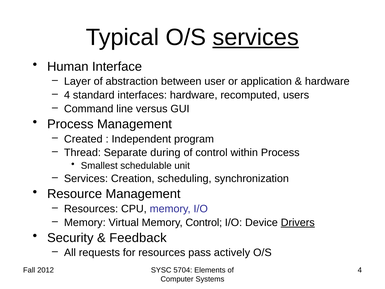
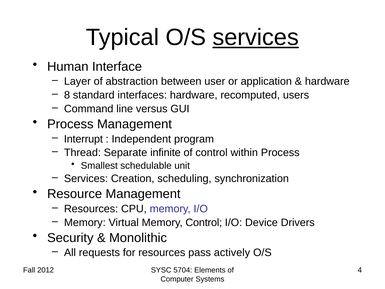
4: 4 -> 8 (67, 95)
Created: Created -> Interrupt (83, 139)
during: during -> infinite (165, 153)
Drivers underline: present -> none (298, 222)
Feedback: Feedback -> Monolithic (138, 238)
